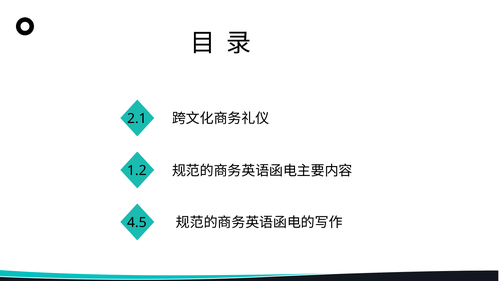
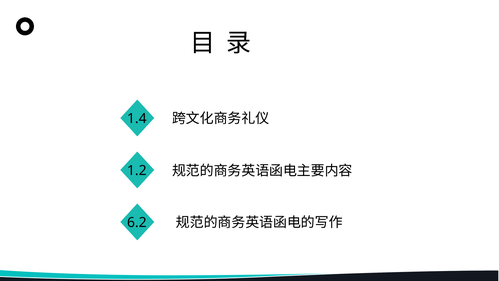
2.1: 2.1 -> 1.4 (137, 119)
4.5: 4.5 -> 6.2 (137, 222)
